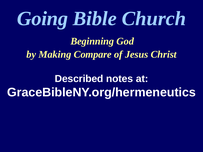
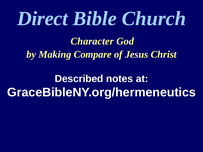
Going: Going -> Direct (42, 19)
Beginning: Beginning -> Character (92, 41)
